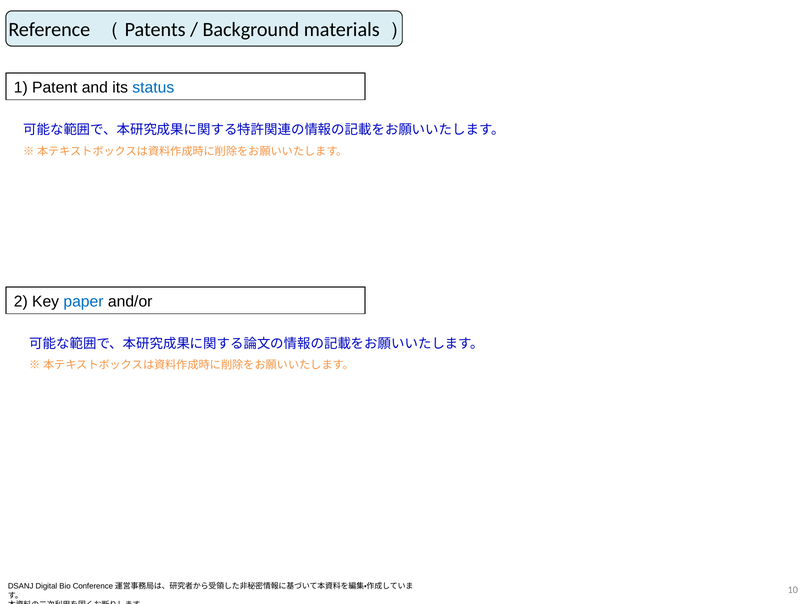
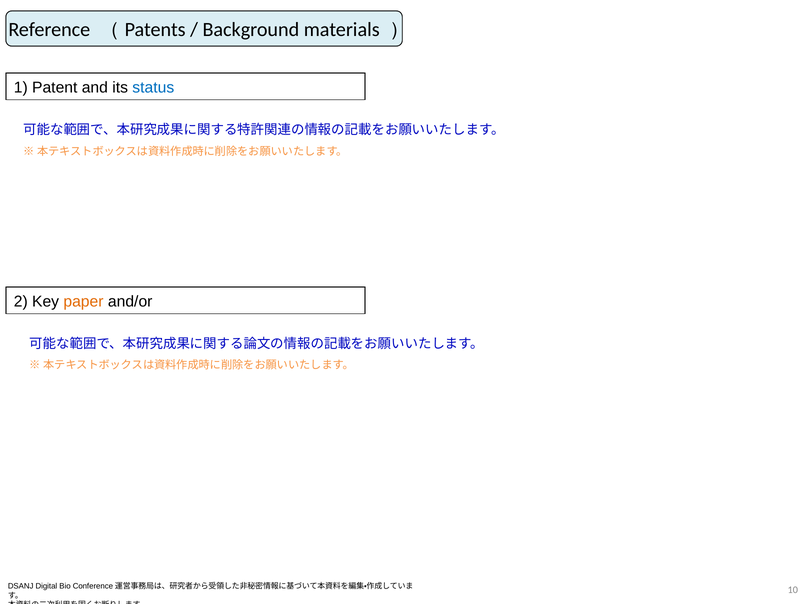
paper colour: blue -> orange (83, 302)
